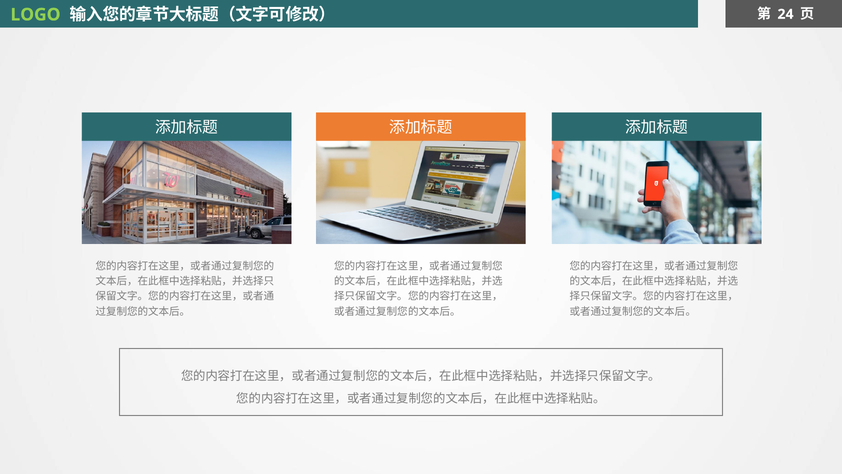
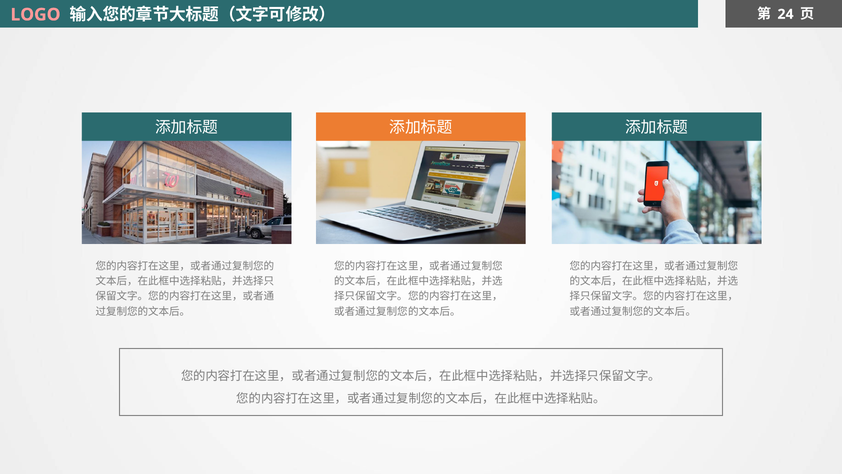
LOGO colour: light green -> pink (36, 15)
